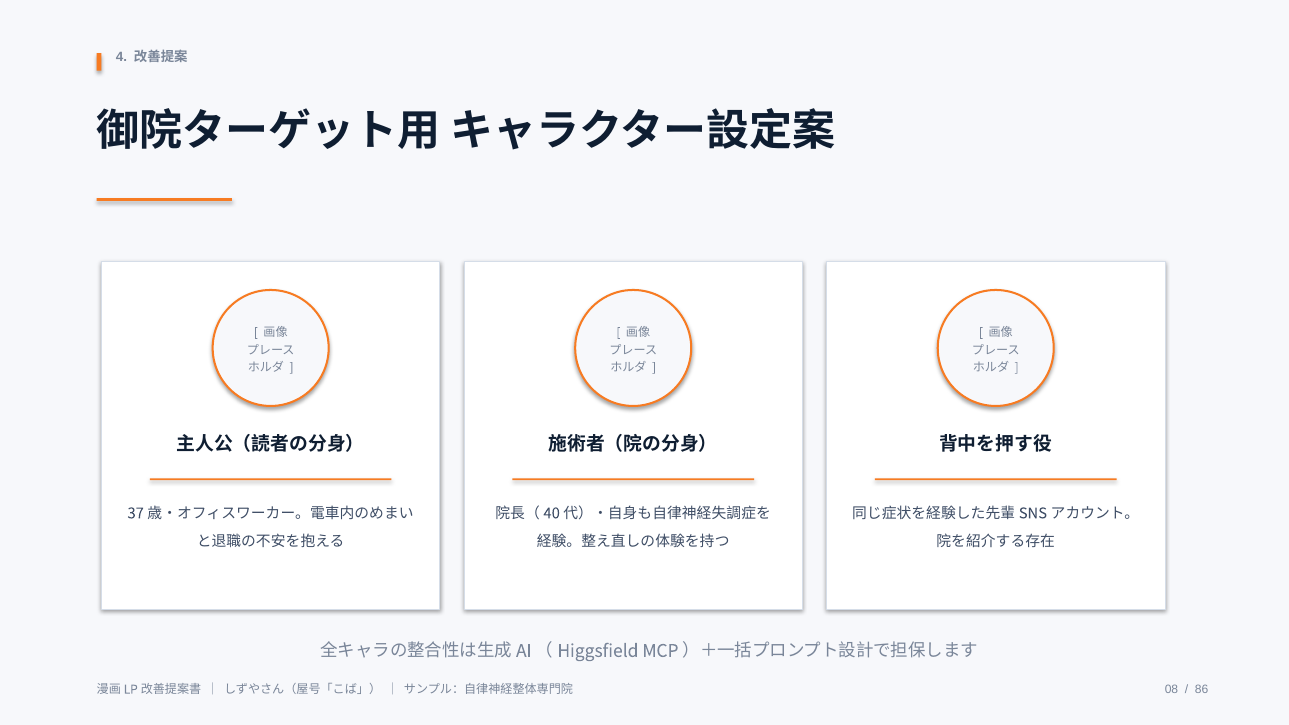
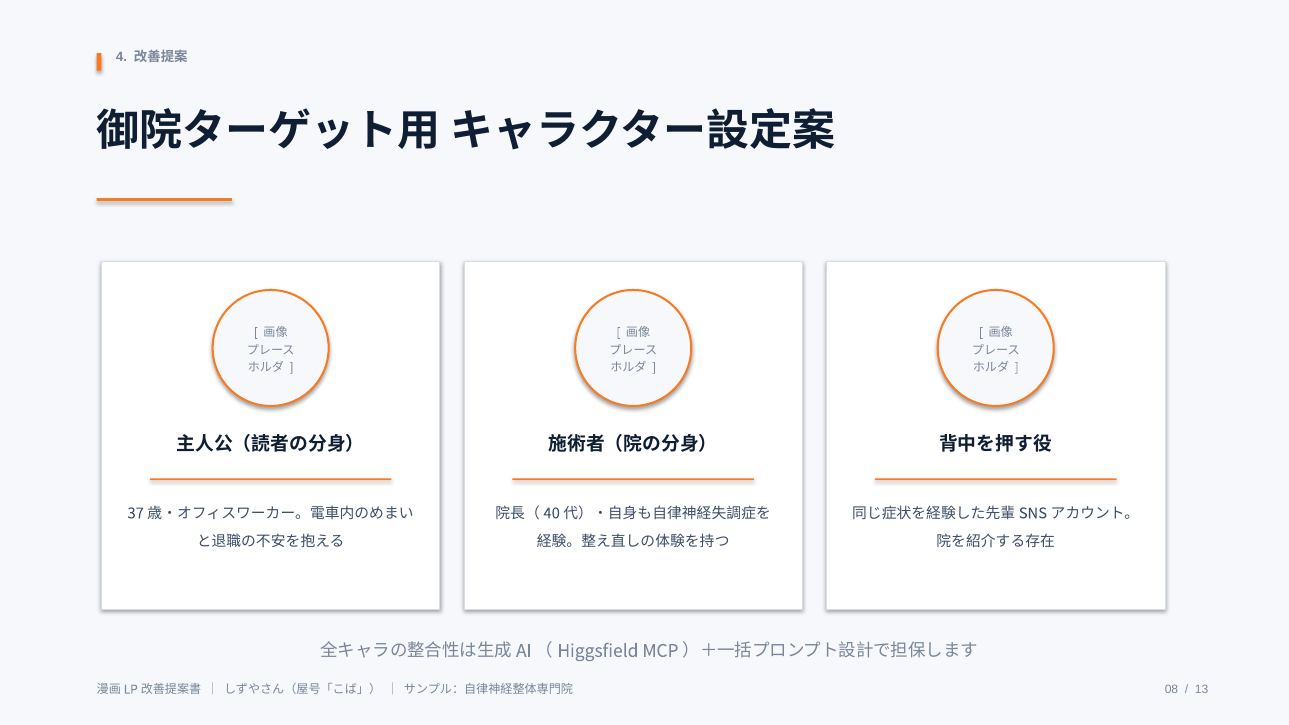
86: 86 -> 13 (1202, 690)
